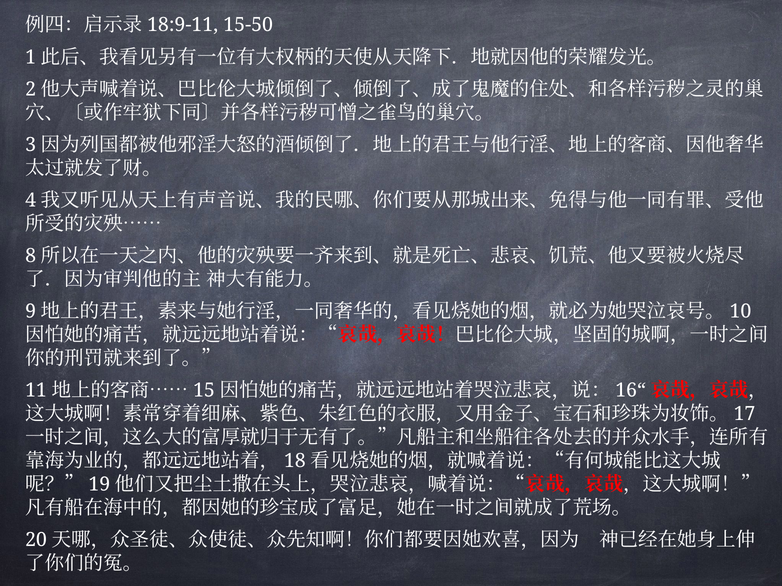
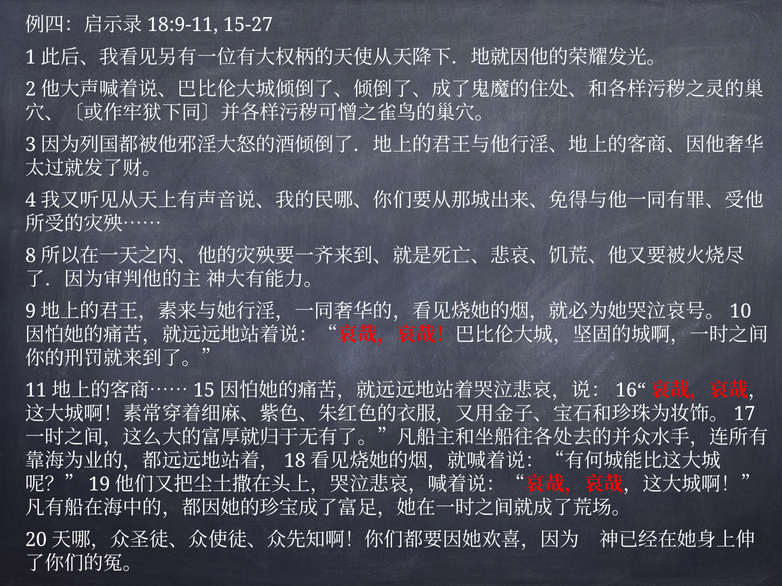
15-50: 15-50 -> 15-27 (248, 25)
